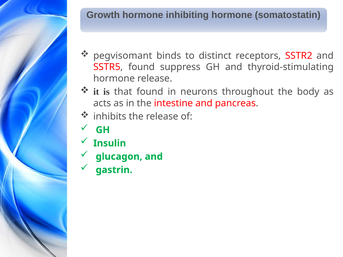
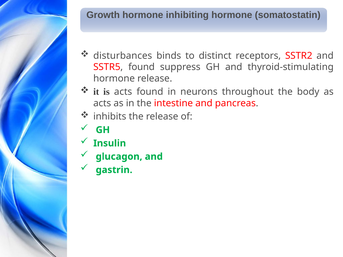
pegvisomant: pegvisomant -> disturbances (123, 56)
is that: that -> acts (123, 92)
